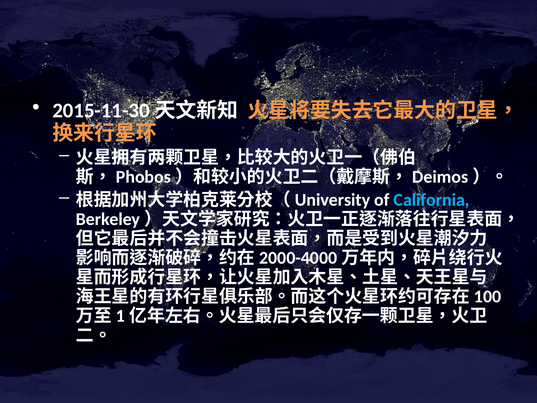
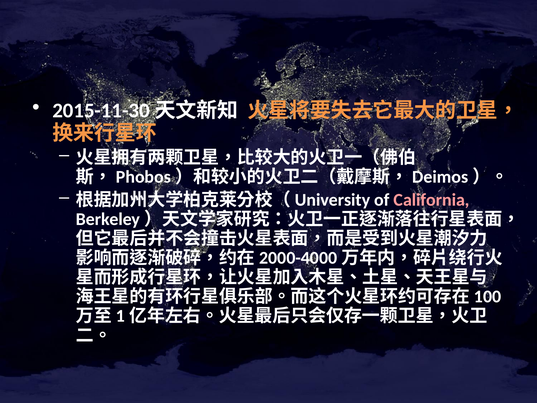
California colour: light blue -> pink (432, 200)
